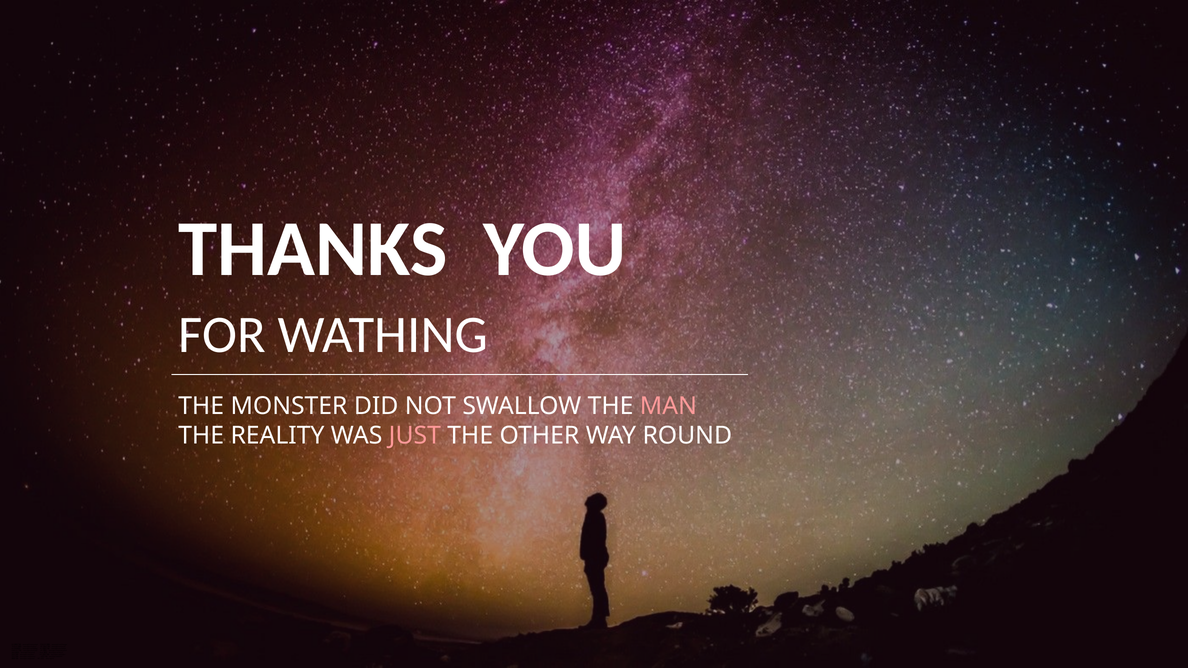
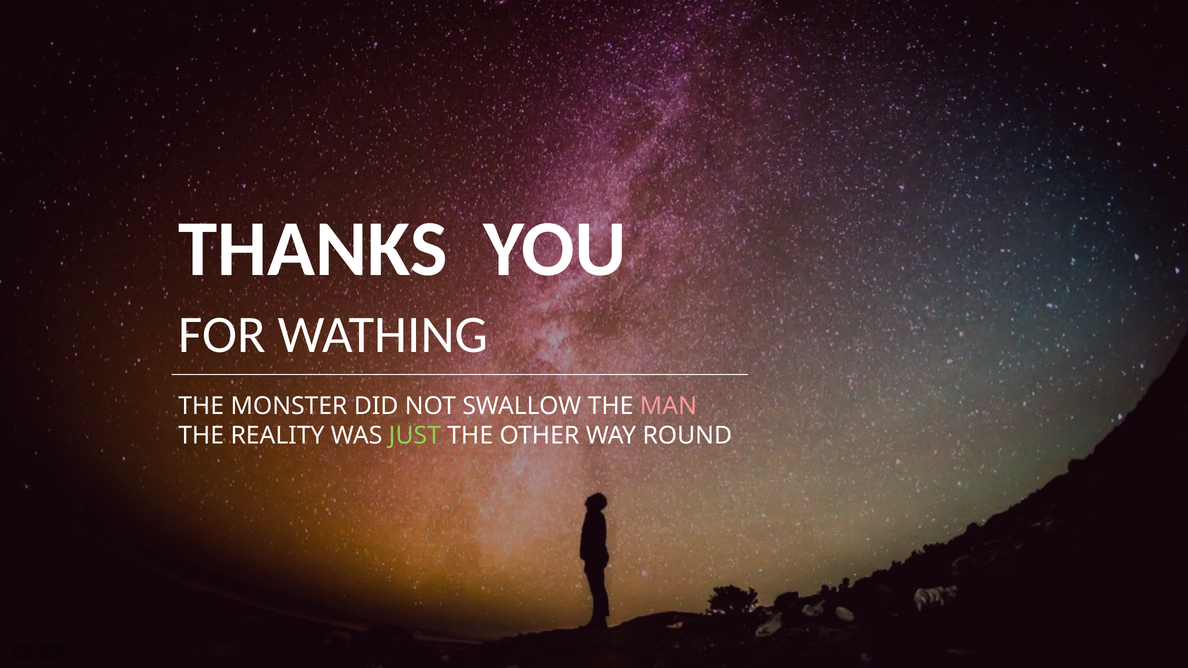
JUST colour: pink -> light green (415, 436)
